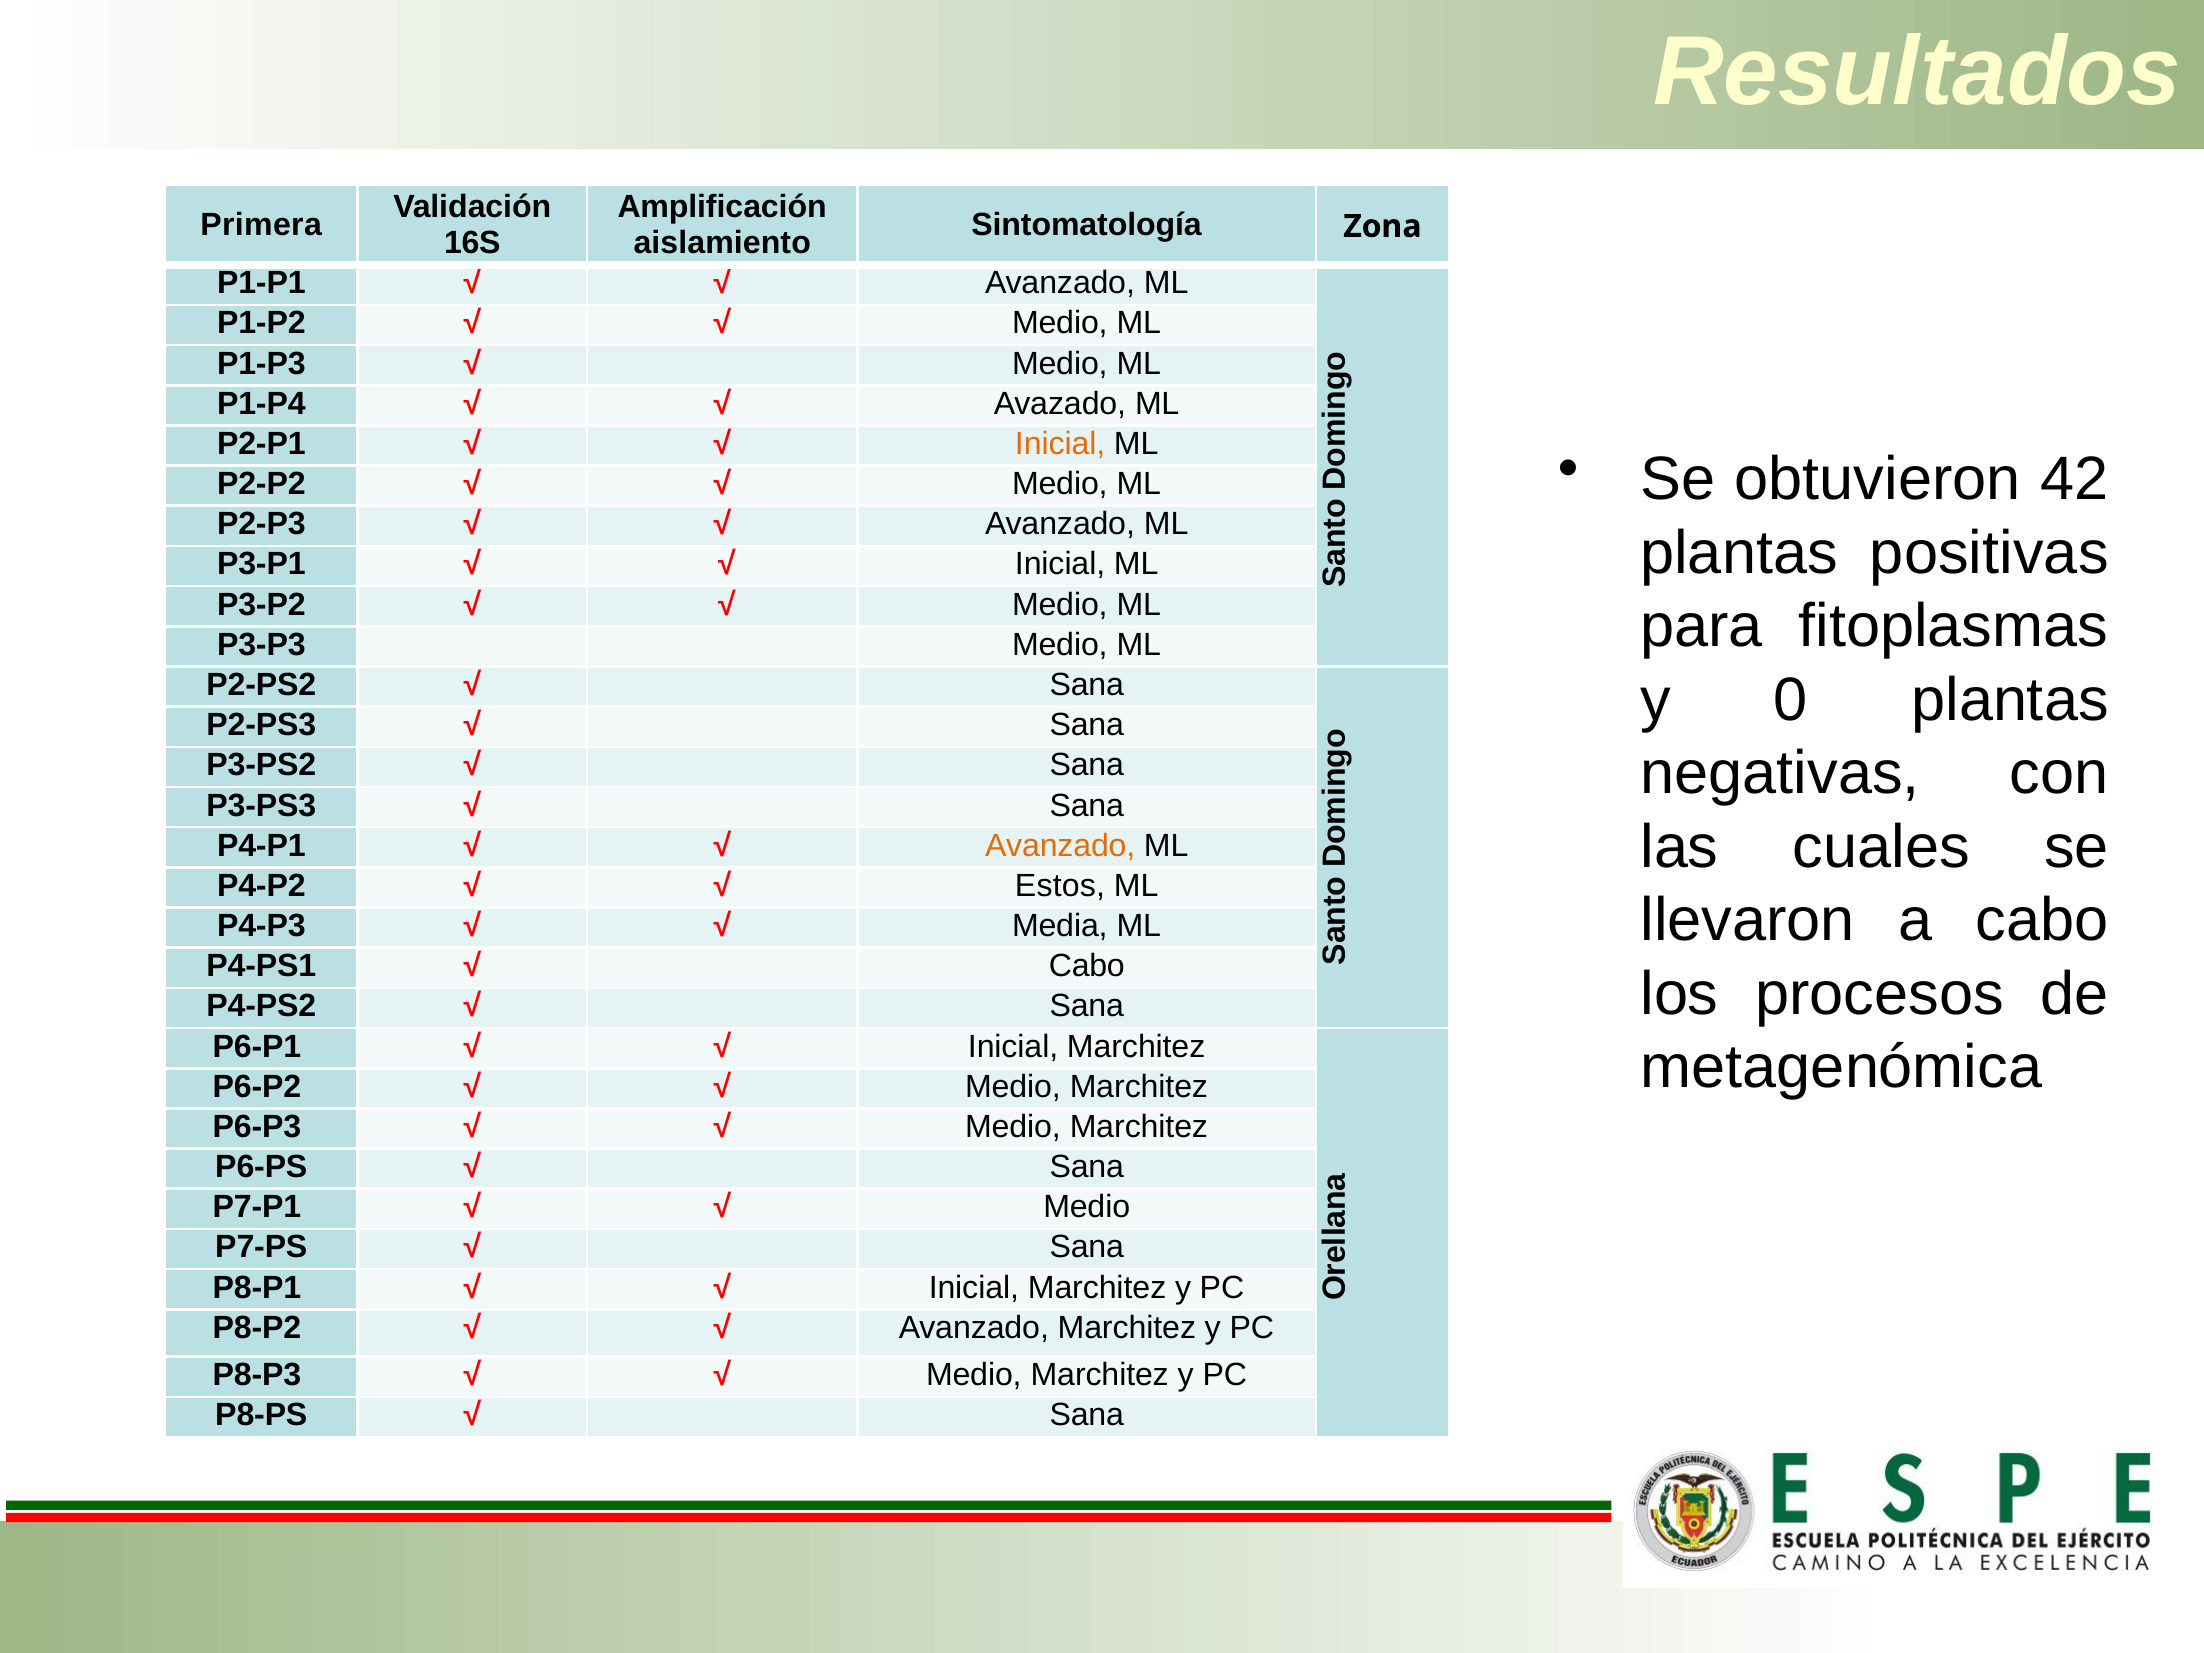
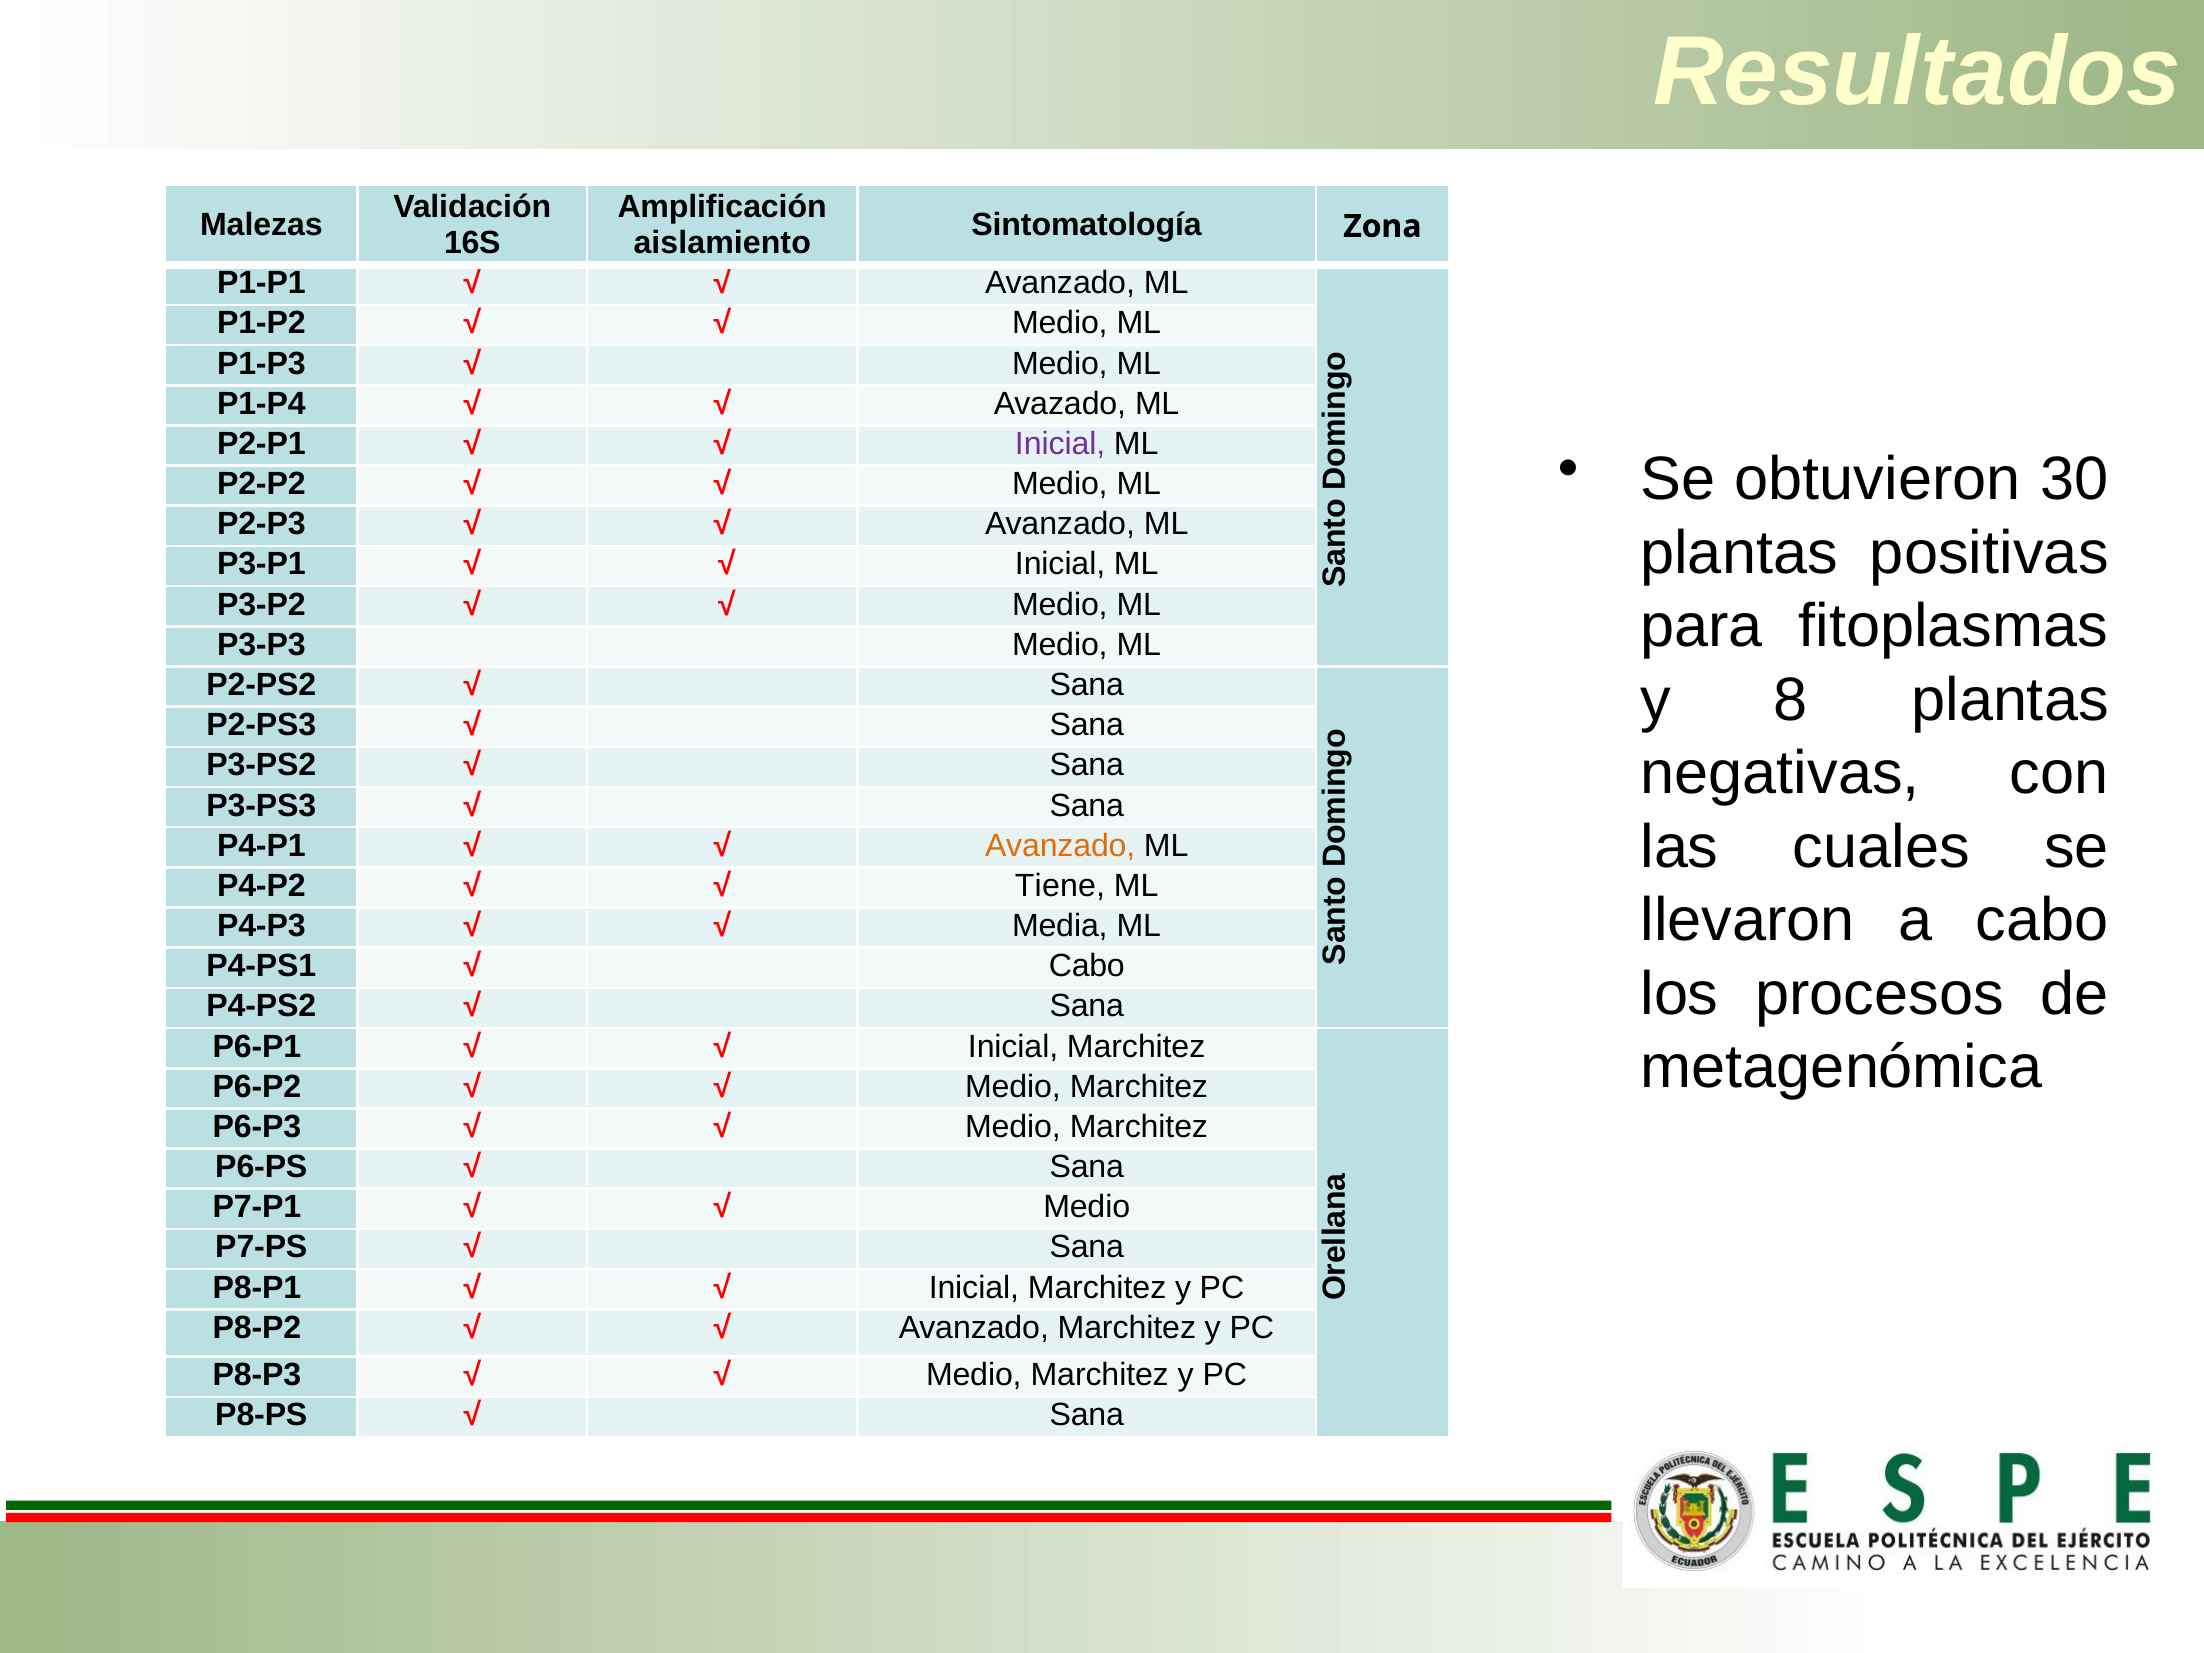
Primera: Primera -> Malezas (261, 225)
Inicial colour: orange -> purple (1060, 444)
42: 42 -> 30 (2074, 479)
0: 0 -> 8 (1791, 700)
Estos: Estos -> Tiene (1060, 886)
